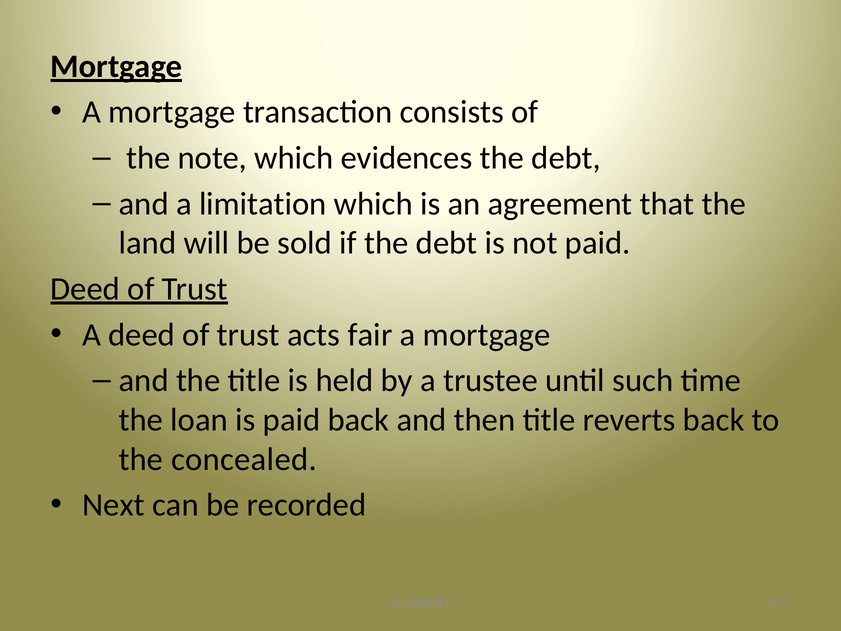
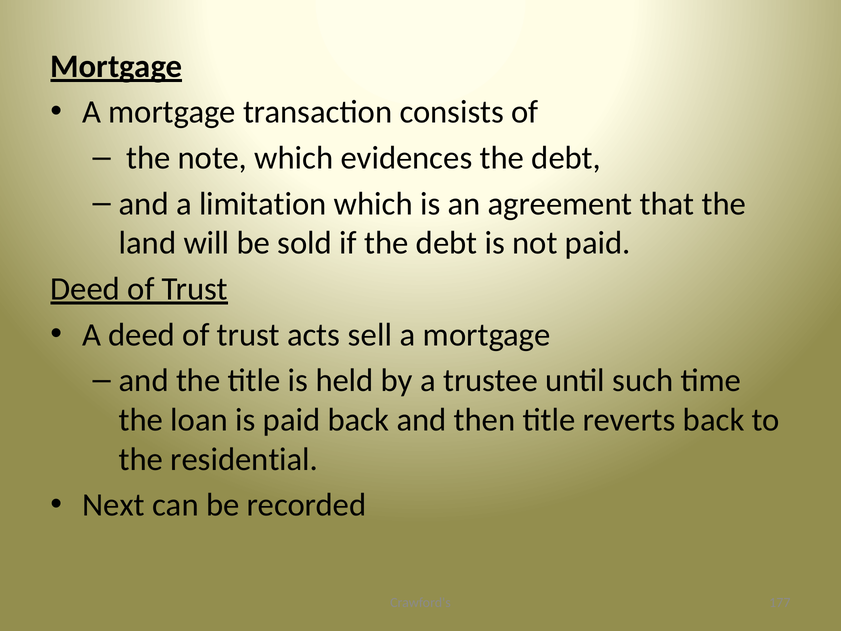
fair: fair -> sell (370, 335)
concealed: concealed -> residential (244, 459)
